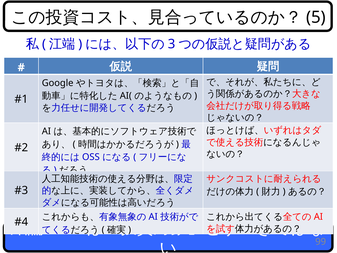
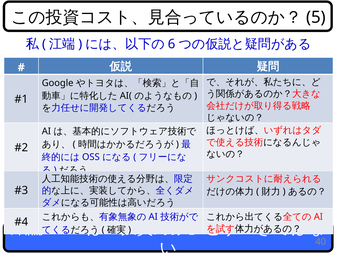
3: 3 -> 6 (172, 44)
99: 99 -> 40 (321, 242)
